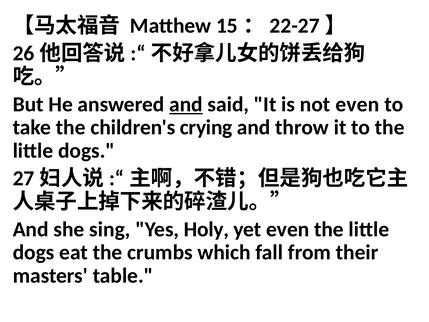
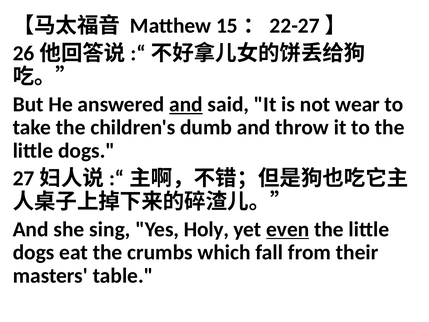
not even: even -> wear (357, 104)
crying: crying -> dumb (206, 127)
even underline: none -> present (288, 229)
